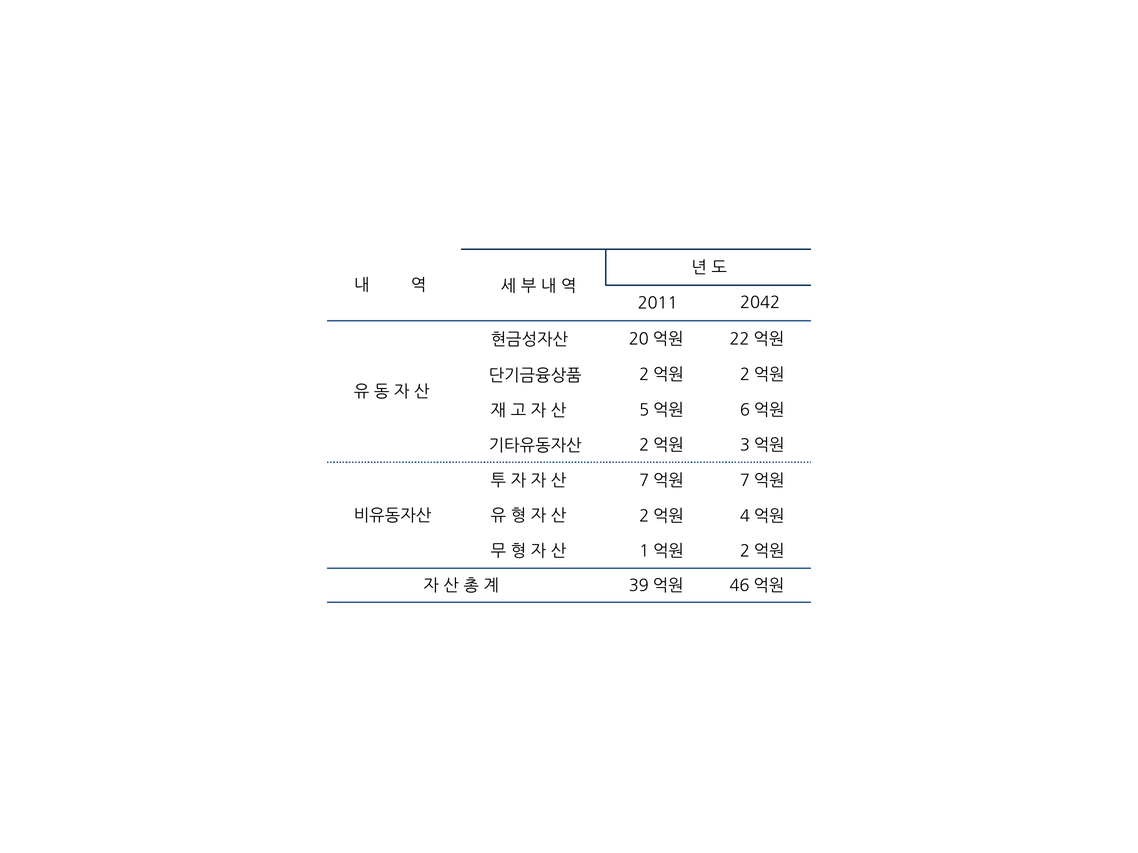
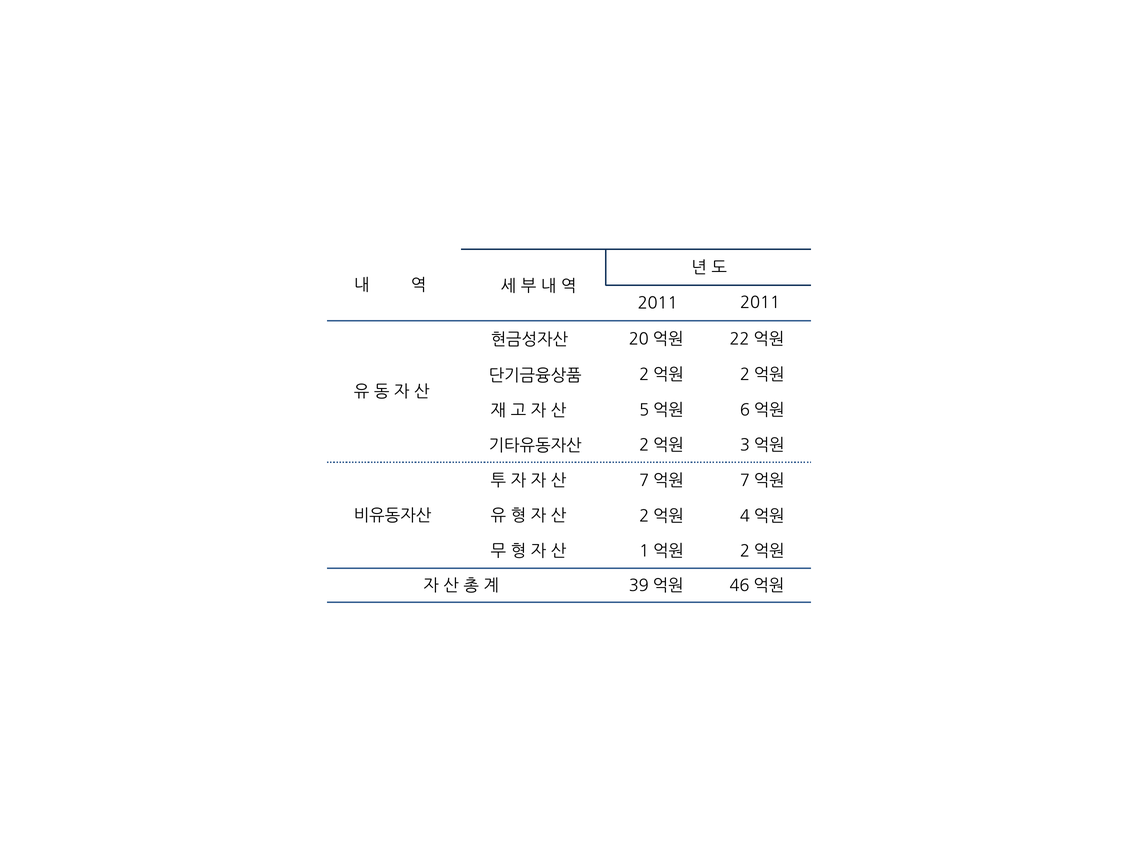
2011 2042: 2042 -> 2011 (760, 303)
